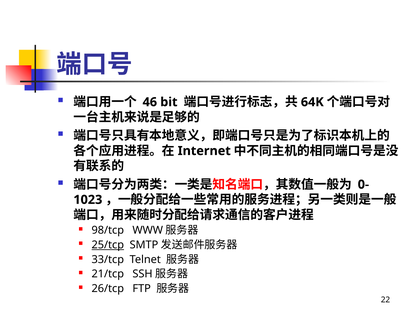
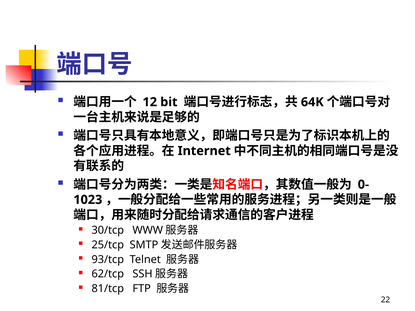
46: 46 -> 12 (150, 102)
98/tcp: 98/tcp -> 30/tcp (108, 230)
25/tcp underline: present -> none (108, 245)
33/tcp: 33/tcp -> 93/tcp (108, 260)
21/tcp: 21/tcp -> 62/tcp (108, 274)
26/tcp: 26/tcp -> 81/tcp (108, 289)
